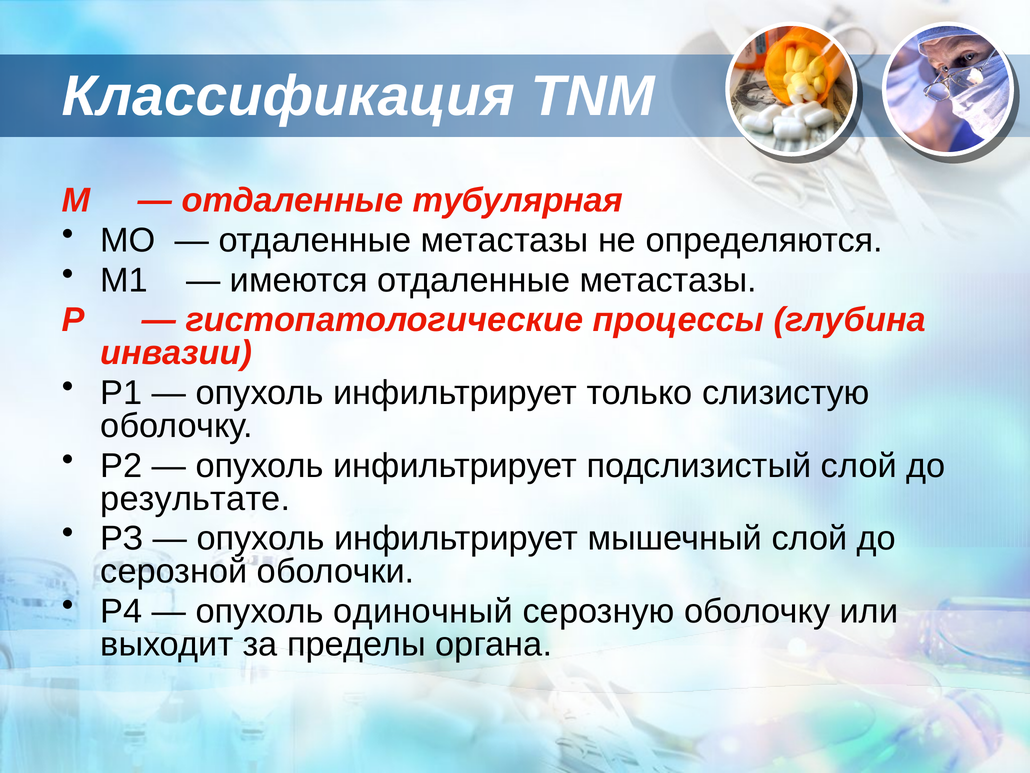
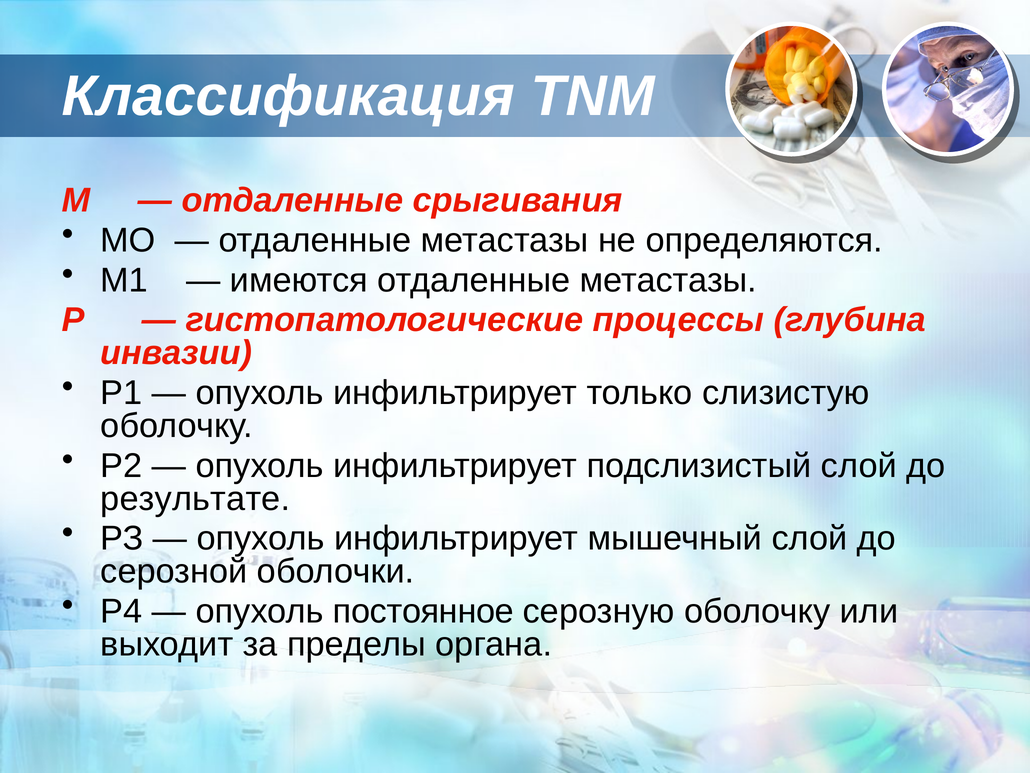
тубулярная: тубулярная -> срыгивания (518, 200)
одиночный: одиночный -> постоянное (423, 611)
